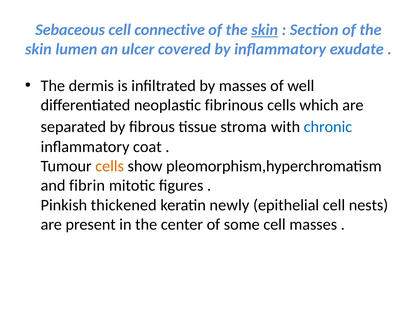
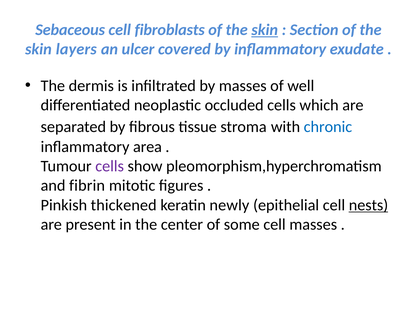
connective: connective -> fibroblasts (170, 30)
lumen: lumen -> layers (76, 49)
fibrinous: fibrinous -> occluded (234, 105)
coat: coat -> area (147, 147)
cells colour: orange -> purple (110, 167)
nests underline: none -> present (368, 206)
